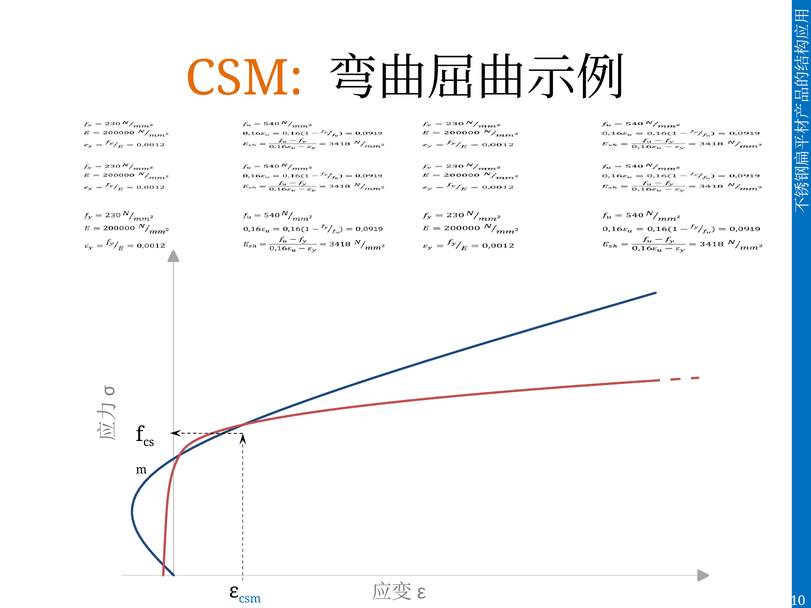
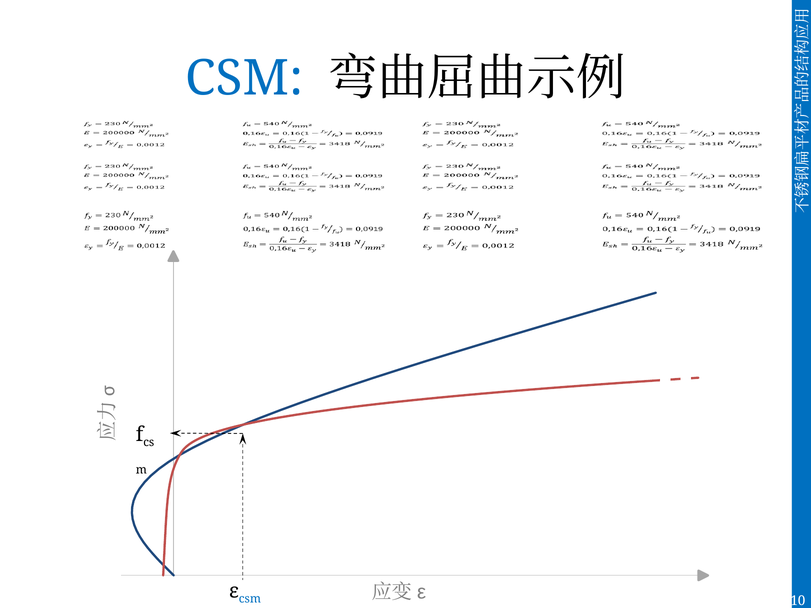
CSM colour: orange -> blue (244, 79)
